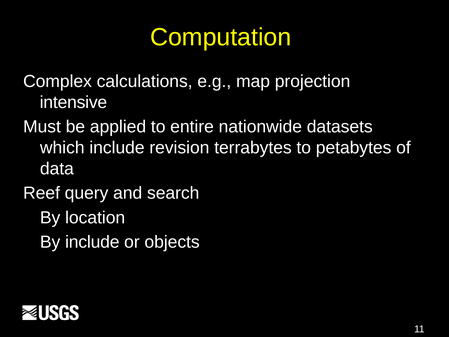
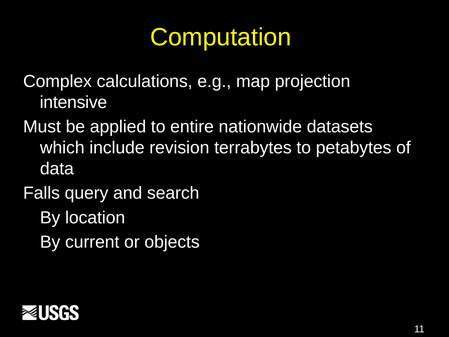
Reef: Reef -> Falls (42, 193)
By include: include -> current (92, 242)
